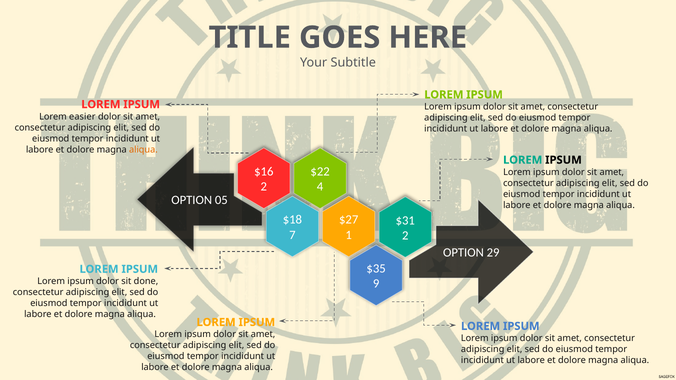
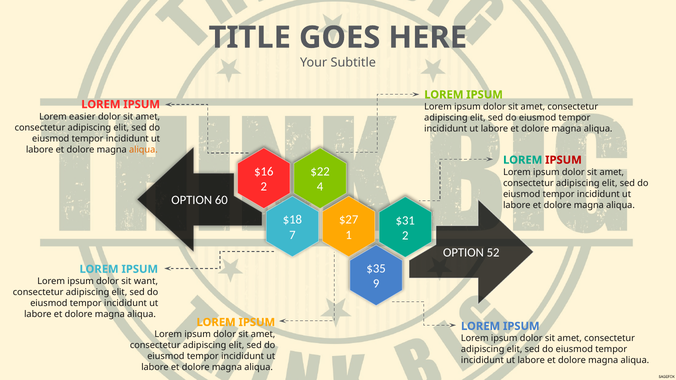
IPSUM colour: black -> red (563, 160)
05: 05 -> 60 (221, 200)
29: 29 -> 52 (493, 253)
done: done -> want (146, 281)
